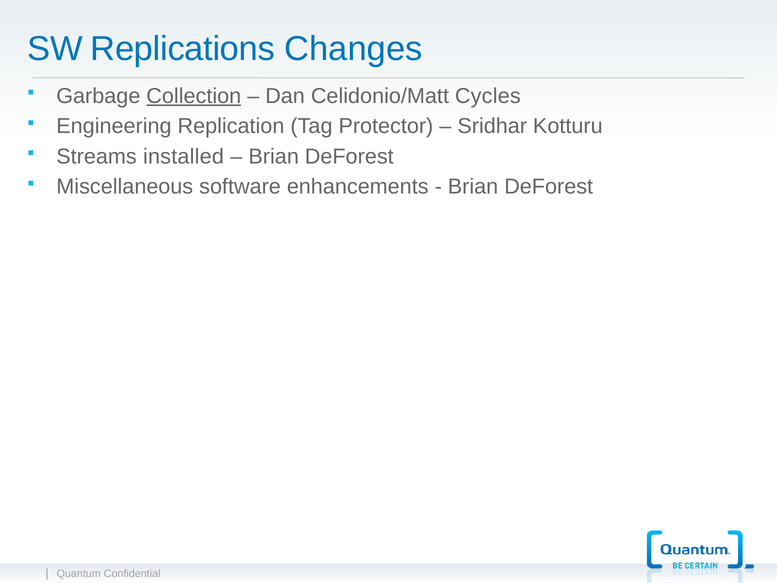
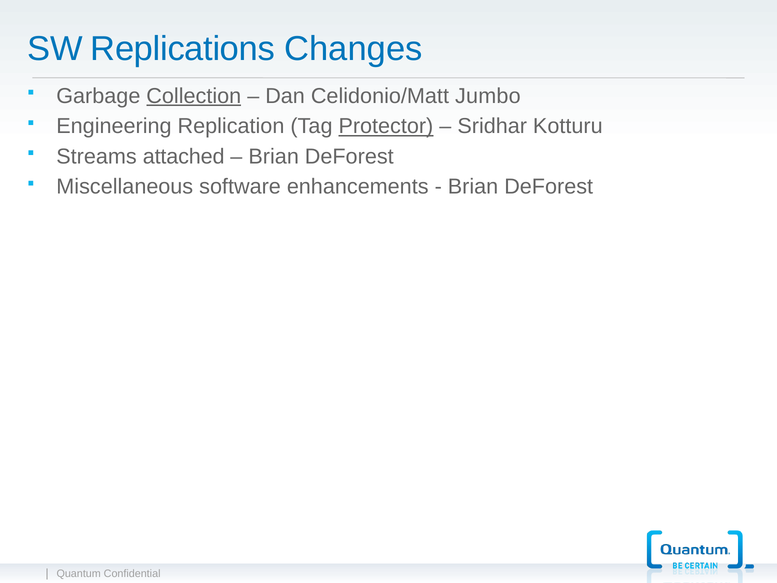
Cycles: Cycles -> Jumbo (488, 96)
Protector underline: none -> present (386, 126)
installed: installed -> attached (184, 157)
